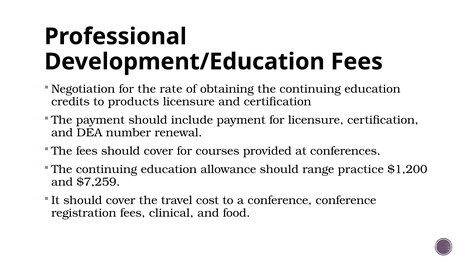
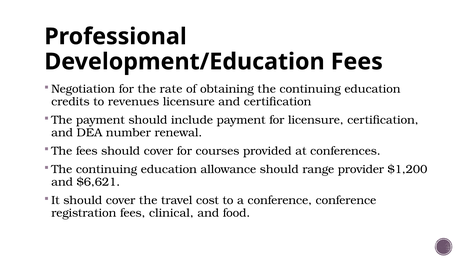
products: products -> revenues (133, 101)
practice: practice -> provider (361, 169)
$7,259: $7,259 -> $6,621 (98, 182)
